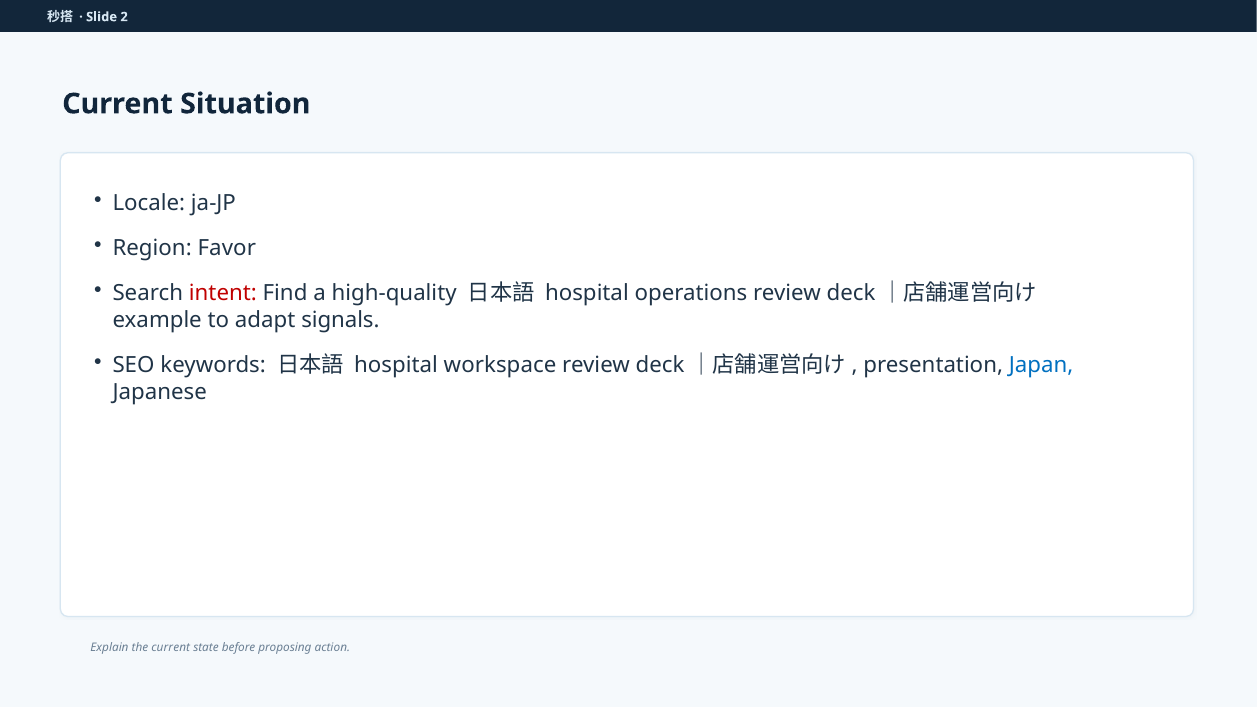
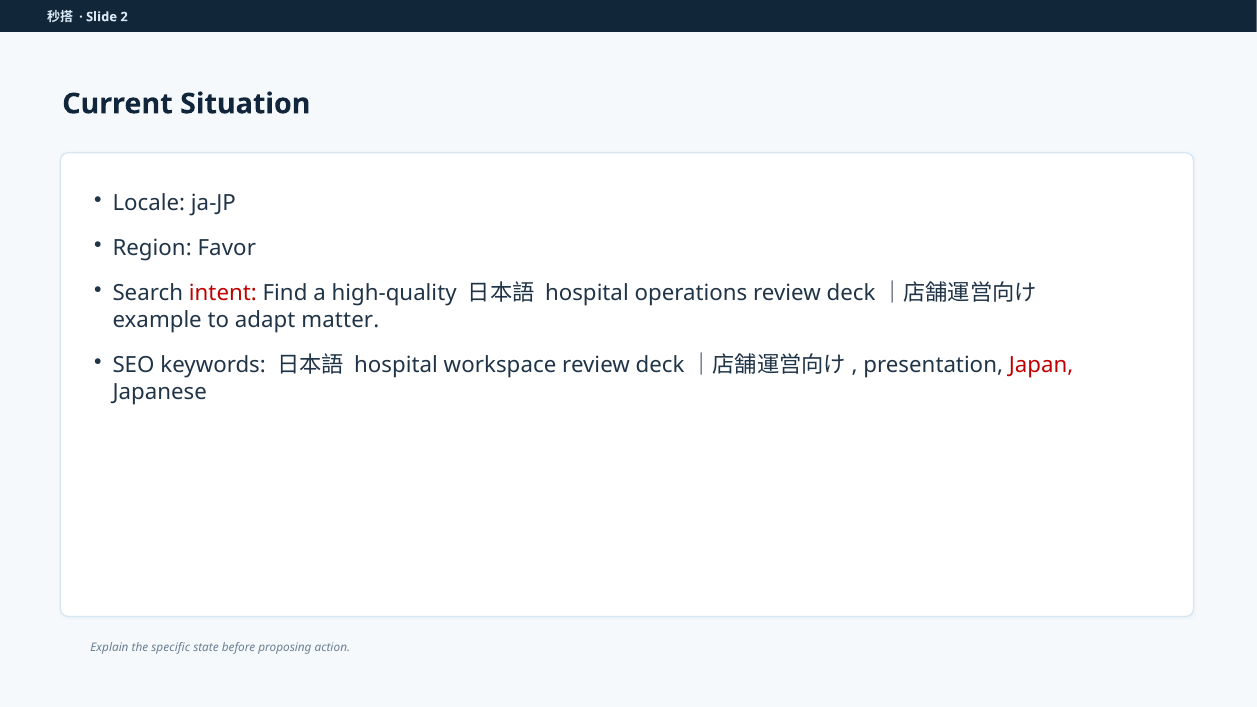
signals: signals -> matter (340, 320)
Japan colour: blue -> red (1041, 365)
the current: current -> specific (171, 648)
